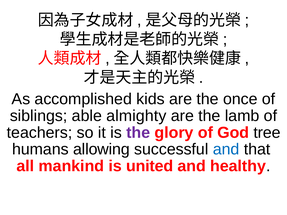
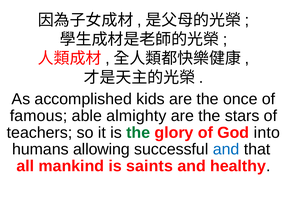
siblings: siblings -> famous (39, 116)
lamb: lamb -> stars (242, 116)
the colour: purple -> green (138, 133)
tree: tree -> into (267, 133)
united: united -> saints (150, 166)
